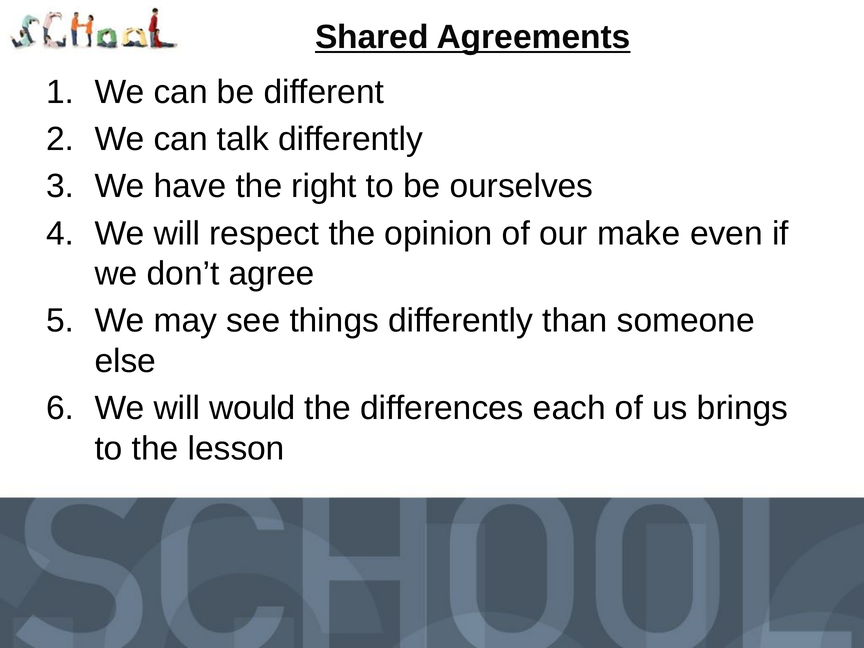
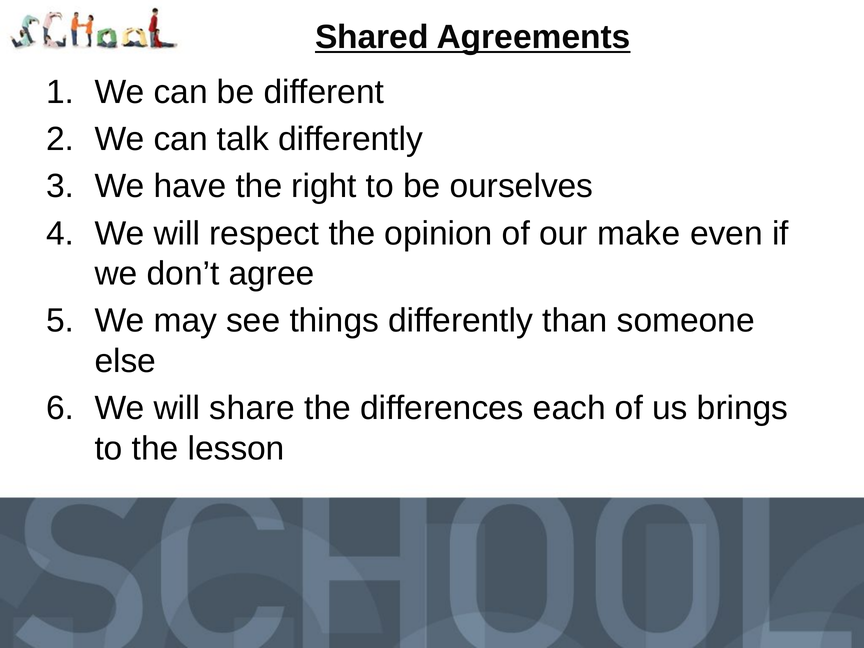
would: would -> share (252, 408)
